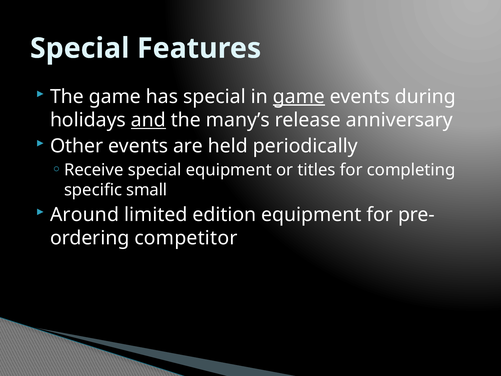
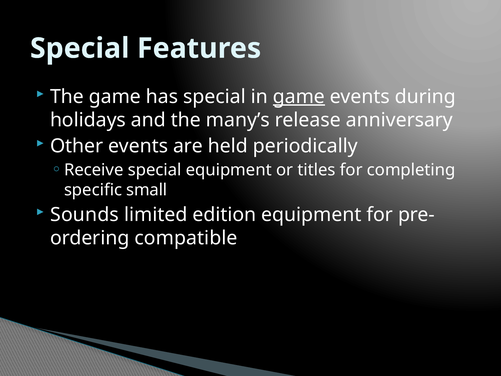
and underline: present -> none (148, 120)
Around: Around -> Sounds (85, 215)
competitor: competitor -> compatible (186, 238)
